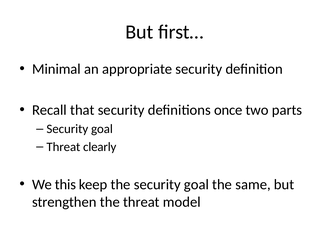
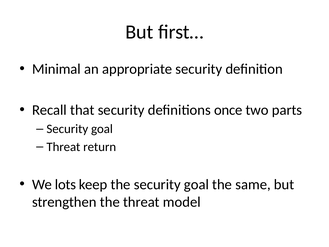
clearly: clearly -> return (100, 147)
this: this -> lots (65, 184)
